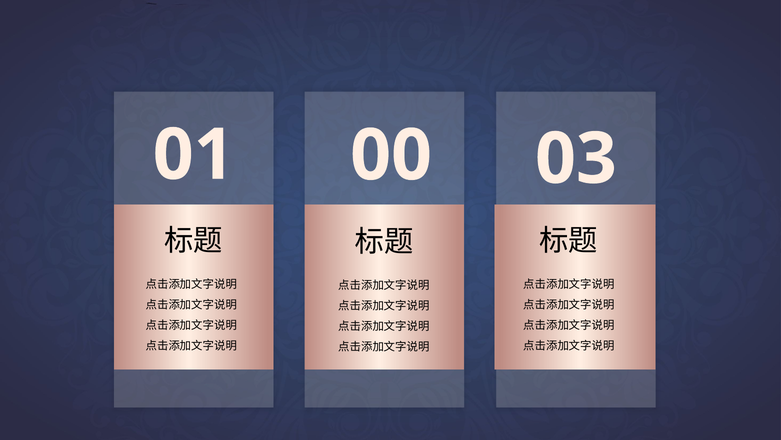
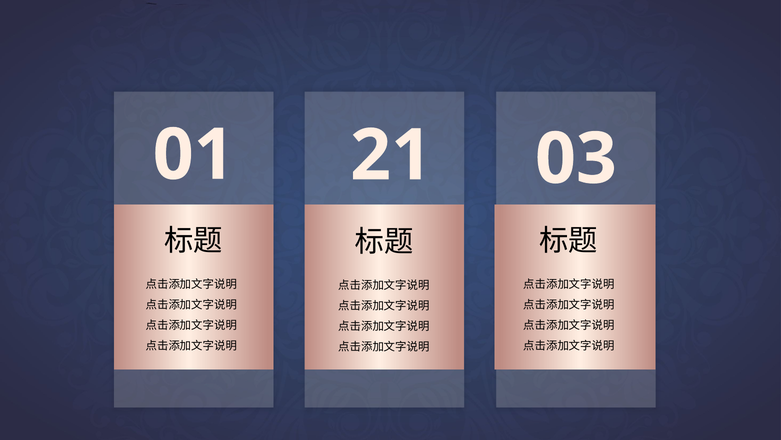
00: 00 -> 21 (391, 155)
